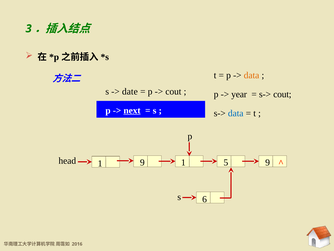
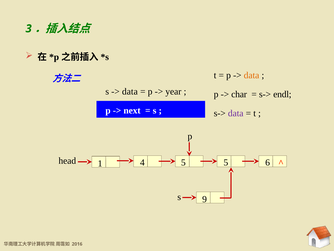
date: date -> data (130, 91)
cout: cout -> year (173, 91)
year: year -> char (239, 94)
s-> cout: cout -> endl (282, 94)
next underline: present -> none (132, 110)
data colour: blue -> purple (236, 113)
head 1: 1 -> 5 (183, 162)
5 9: 9 -> 6 (268, 162)
1 9: 9 -> 4 (142, 162)
6: 6 -> 9 (205, 199)
